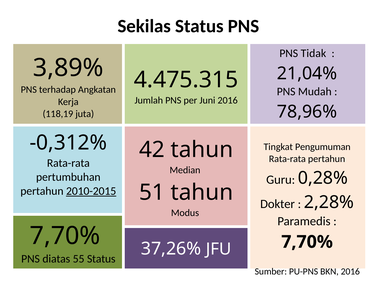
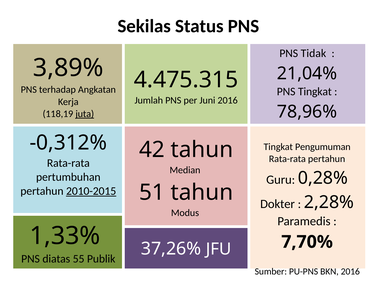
PNS Mudah: Mudah -> Tingkat (315, 92)
juta underline: none -> present (85, 114)
7,70%: 7,70% -> 1,33% (65, 236)
55 Status: Status -> Publik (101, 258)
